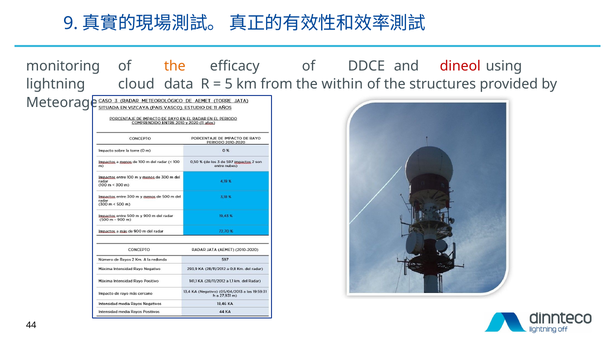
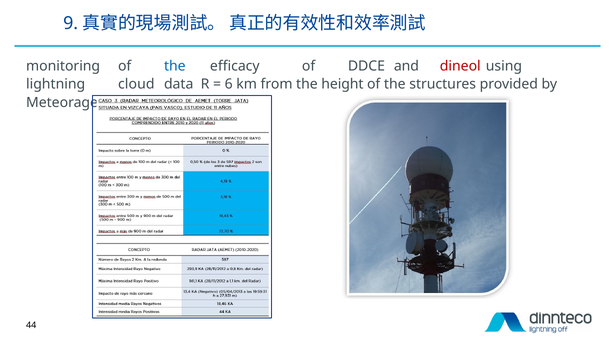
the colour: orange -> blue (175, 66)
5: 5 -> 6 (229, 84)
within: within -> height (342, 84)
